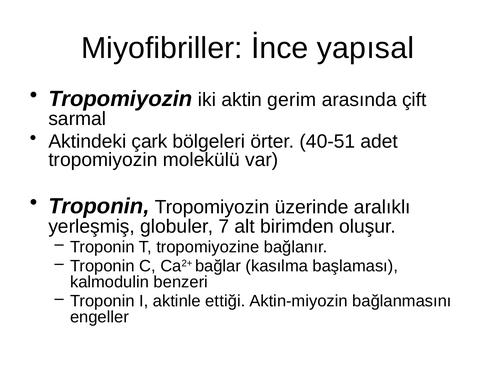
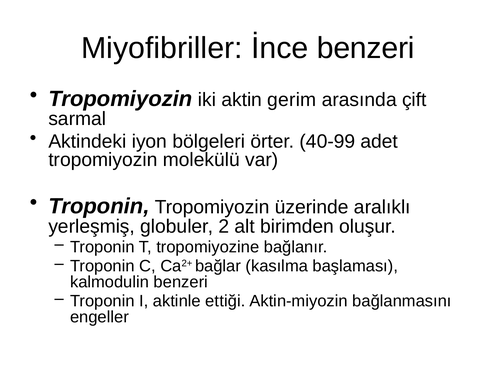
İnce yapısal: yapısal -> benzeri (366, 48)
çark: çark -> iyon (149, 141)
40-51: 40-51 -> 40-99 (327, 141)
7: 7 -> 2 (224, 226)
